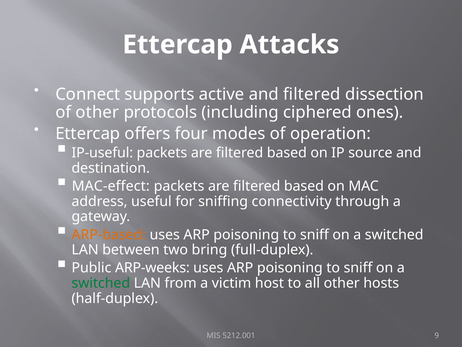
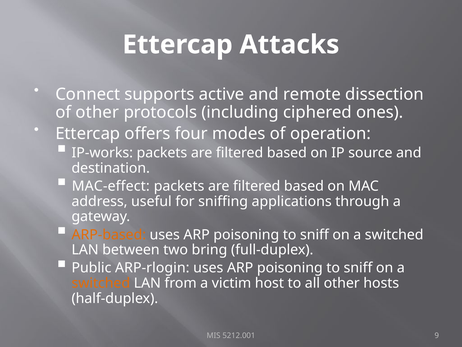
and filtered: filtered -> remote (312, 94)
IP-useful: IP-useful -> IP-works (102, 153)
connectivity: connectivity -> applications (292, 201)
ARP-weeks: ARP-weeks -> ARP-rlogin (152, 268)
switched colour: green -> orange (101, 283)
